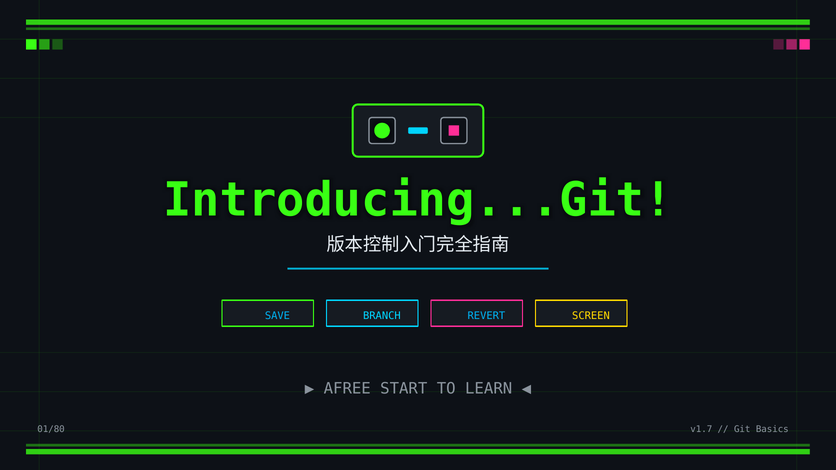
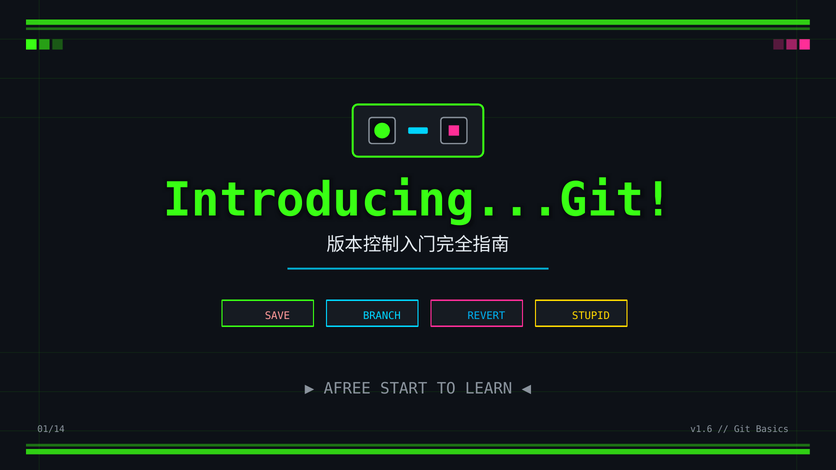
SAVE colour: light blue -> pink (277, 316)
SCREEN: SCREEN -> STUPID (591, 316)
01/80: 01/80 -> 01/14 (51, 429)
v1.7: v1.7 -> v1.6 (701, 429)
